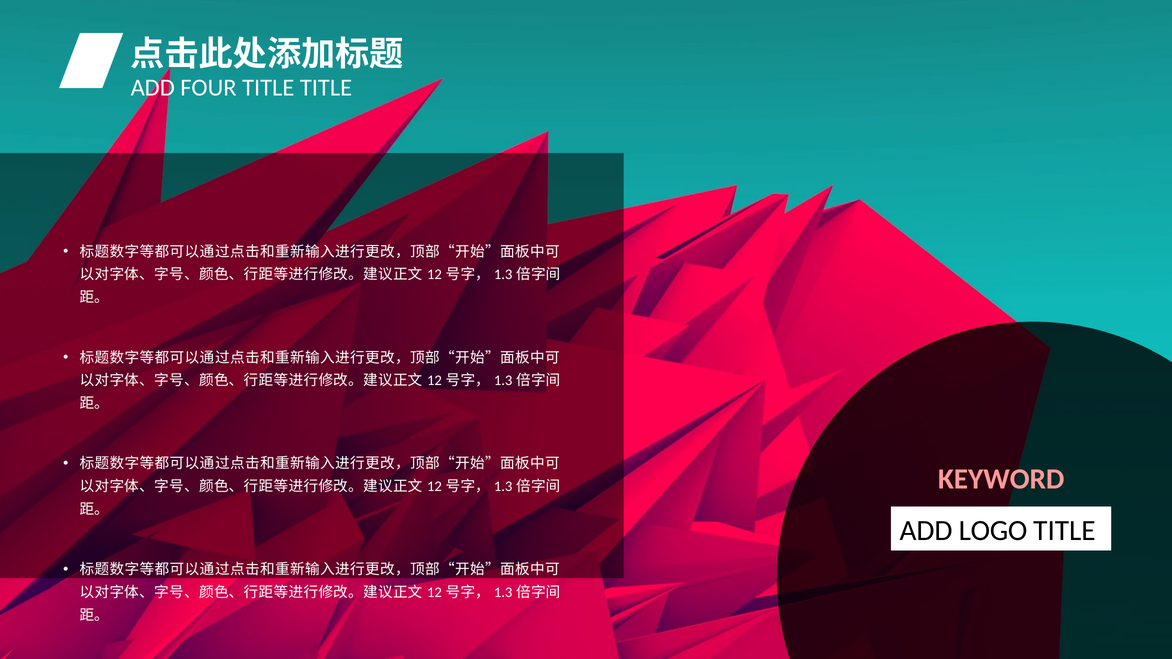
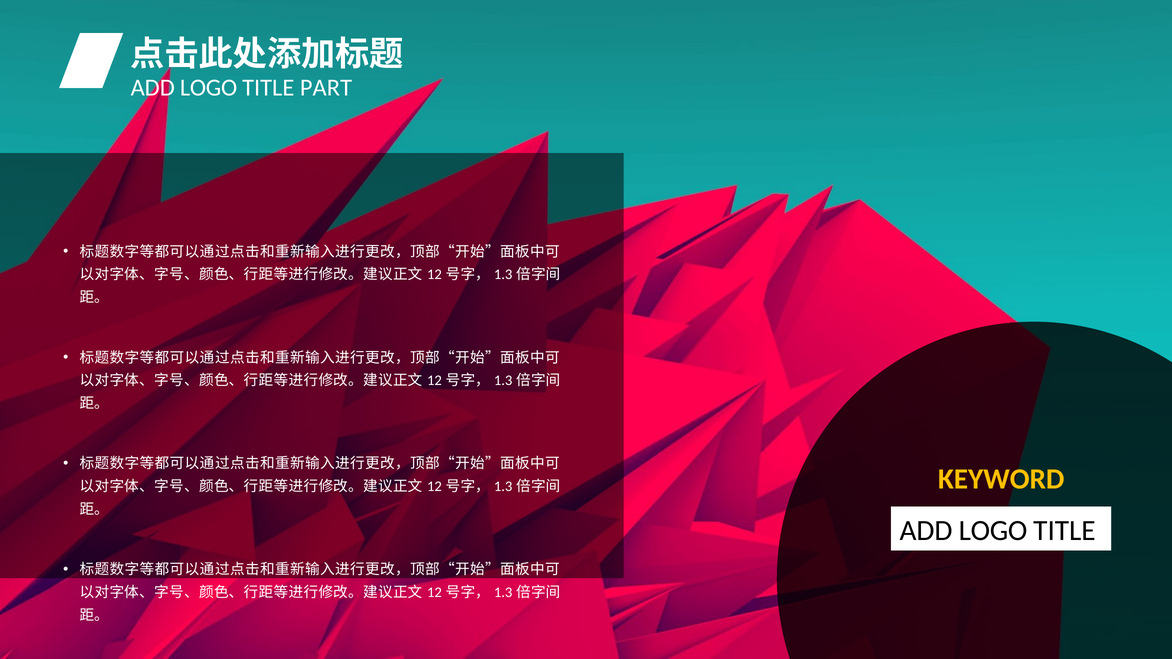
FOUR: FOUR -> LOGO (209, 88)
TITLE TITLE: TITLE -> PART (326, 88)
KEYWORD colour: pink -> yellow (1001, 479)
